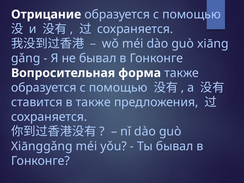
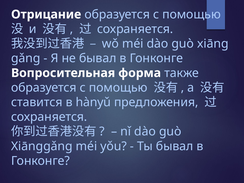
в также: также -> hànyǔ (93, 102)
